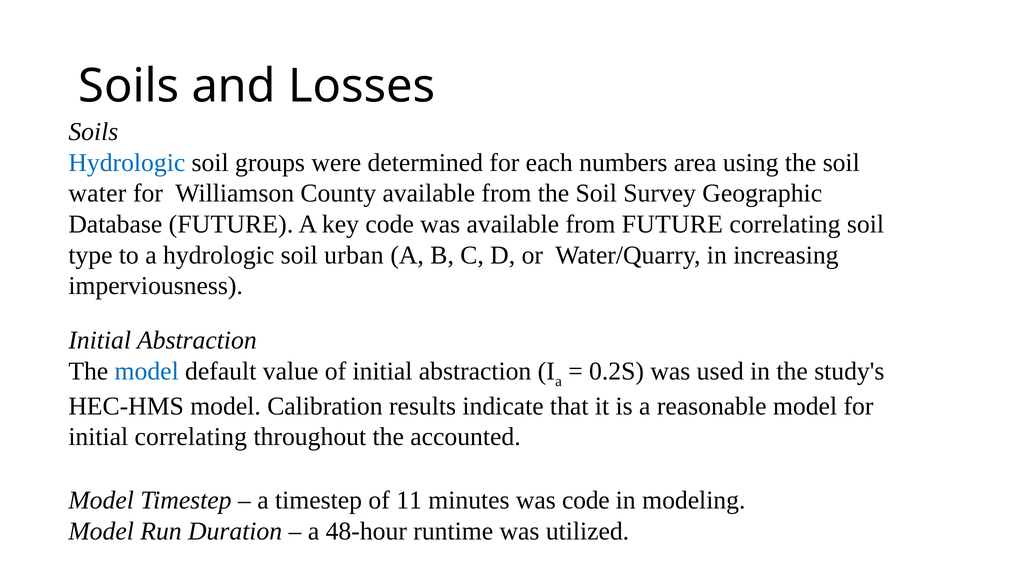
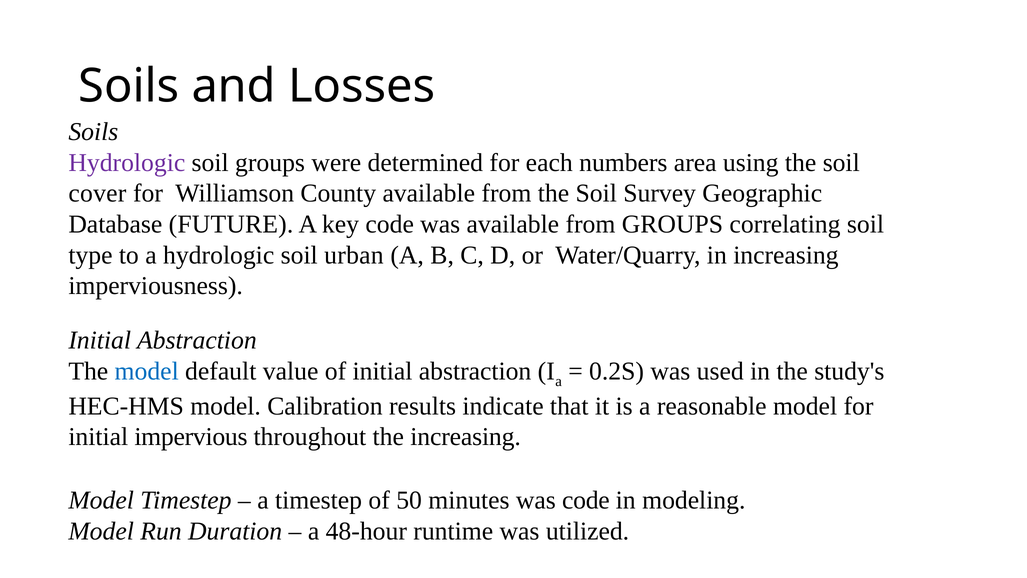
Hydrologic colour: blue -> purple (127, 163)
water: water -> cover (97, 193)
from FUTURE: FUTURE -> GROUPS (672, 224)
initial correlating: correlating -> impervious (191, 437)
the accounted: accounted -> increasing (466, 437)
11: 11 -> 50 (409, 500)
